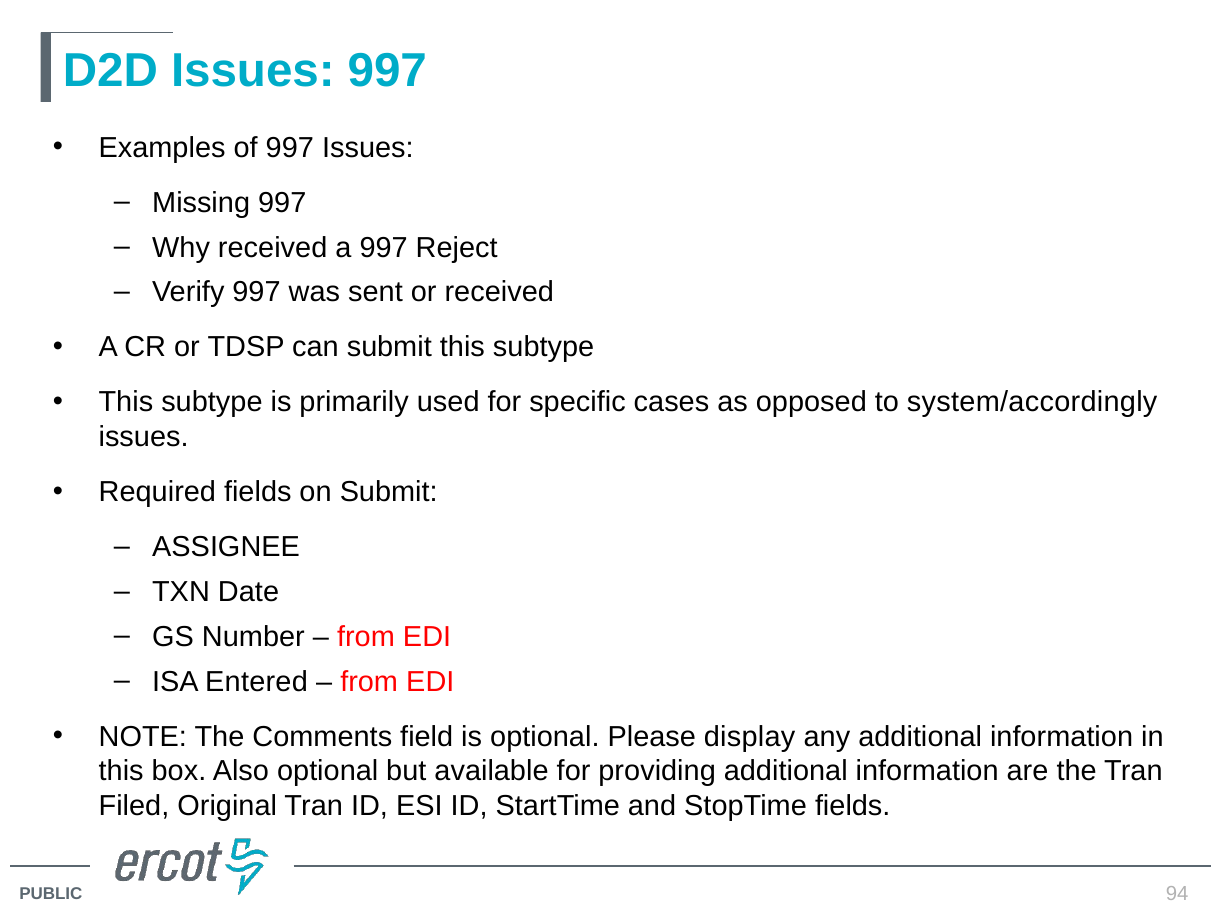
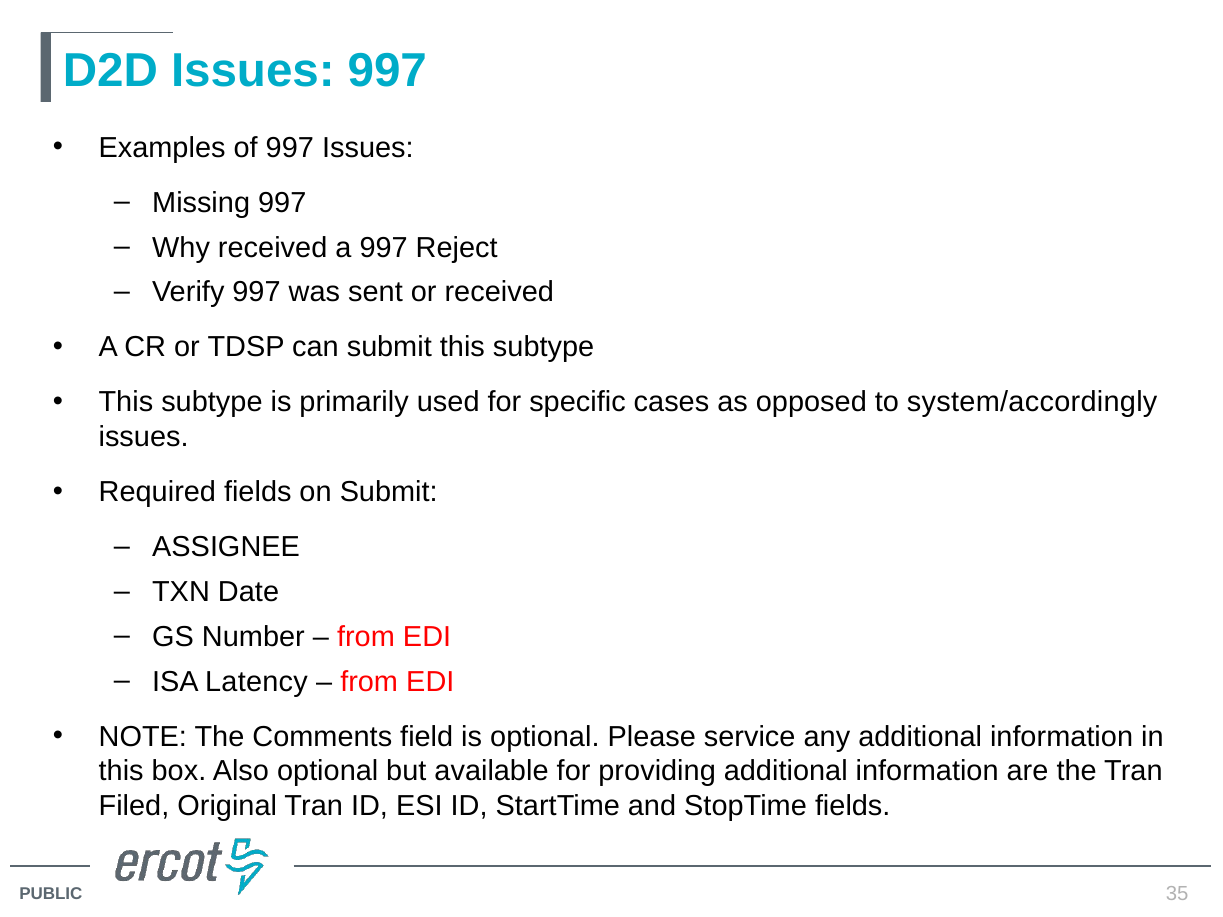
Entered: Entered -> Latency (257, 682)
display: display -> service (750, 737)
94: 94 -> 35 (1177, 894)
